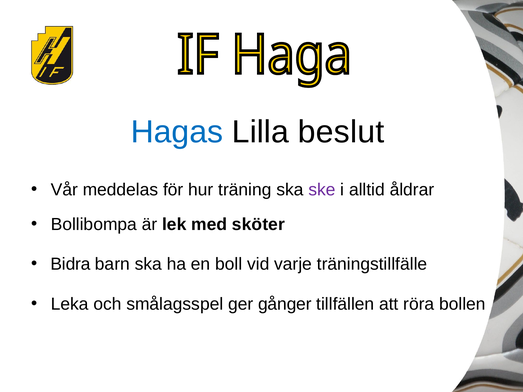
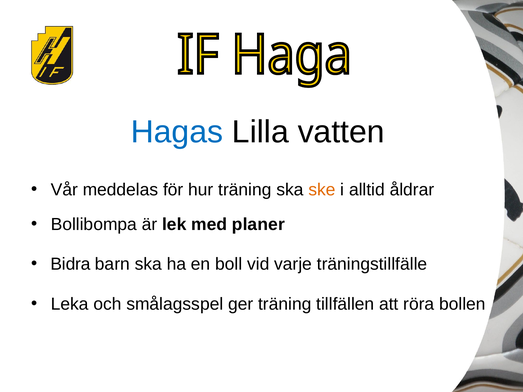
beslut: beslut -> vatten (341, 132)
ske colour: purple -> orange (322, 190)
sköter: sköter -> planer (258, 225)
ger gånger: gånger -> träning (285, 304)
